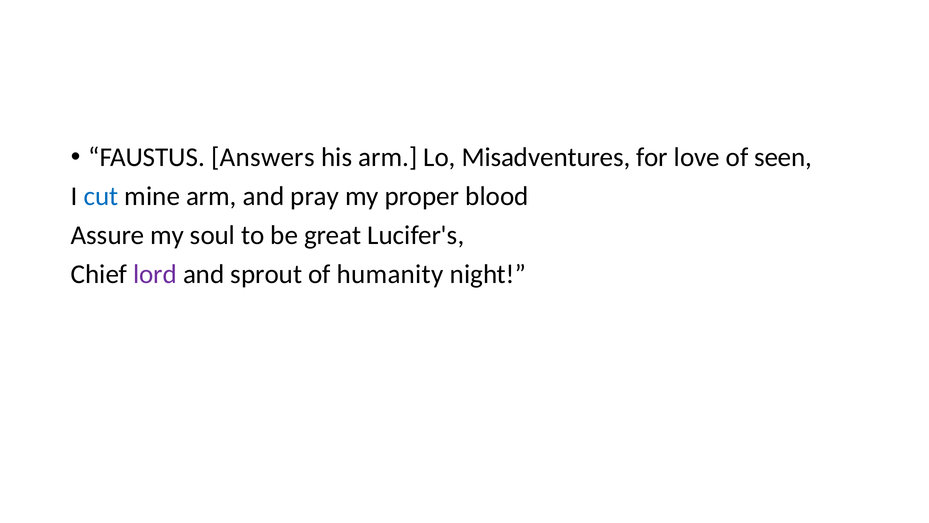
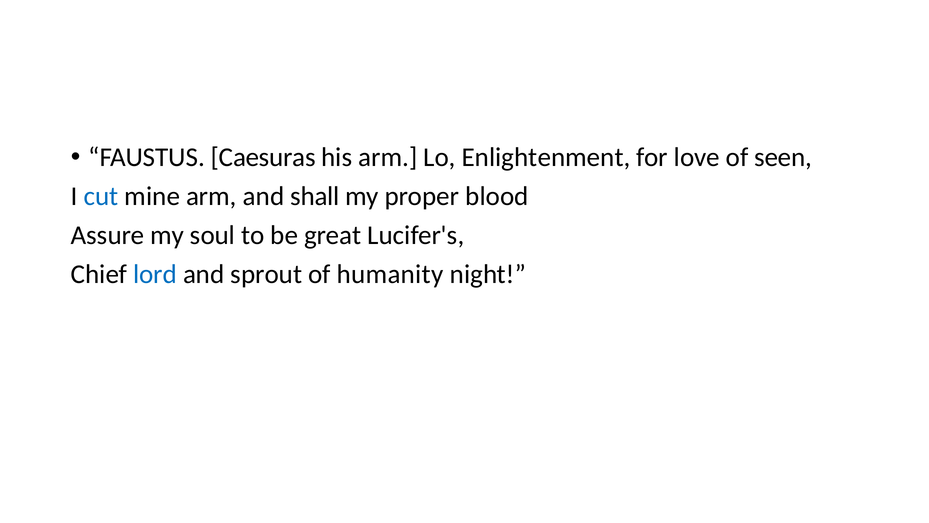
Answers: Answers -> Caesuras (263, 157)
Misadventures: Misadventures -> Enlightenment (546, 157)
pray: pray -> shall (315, 196)
lord colour: purple -> blue (155, 274)
